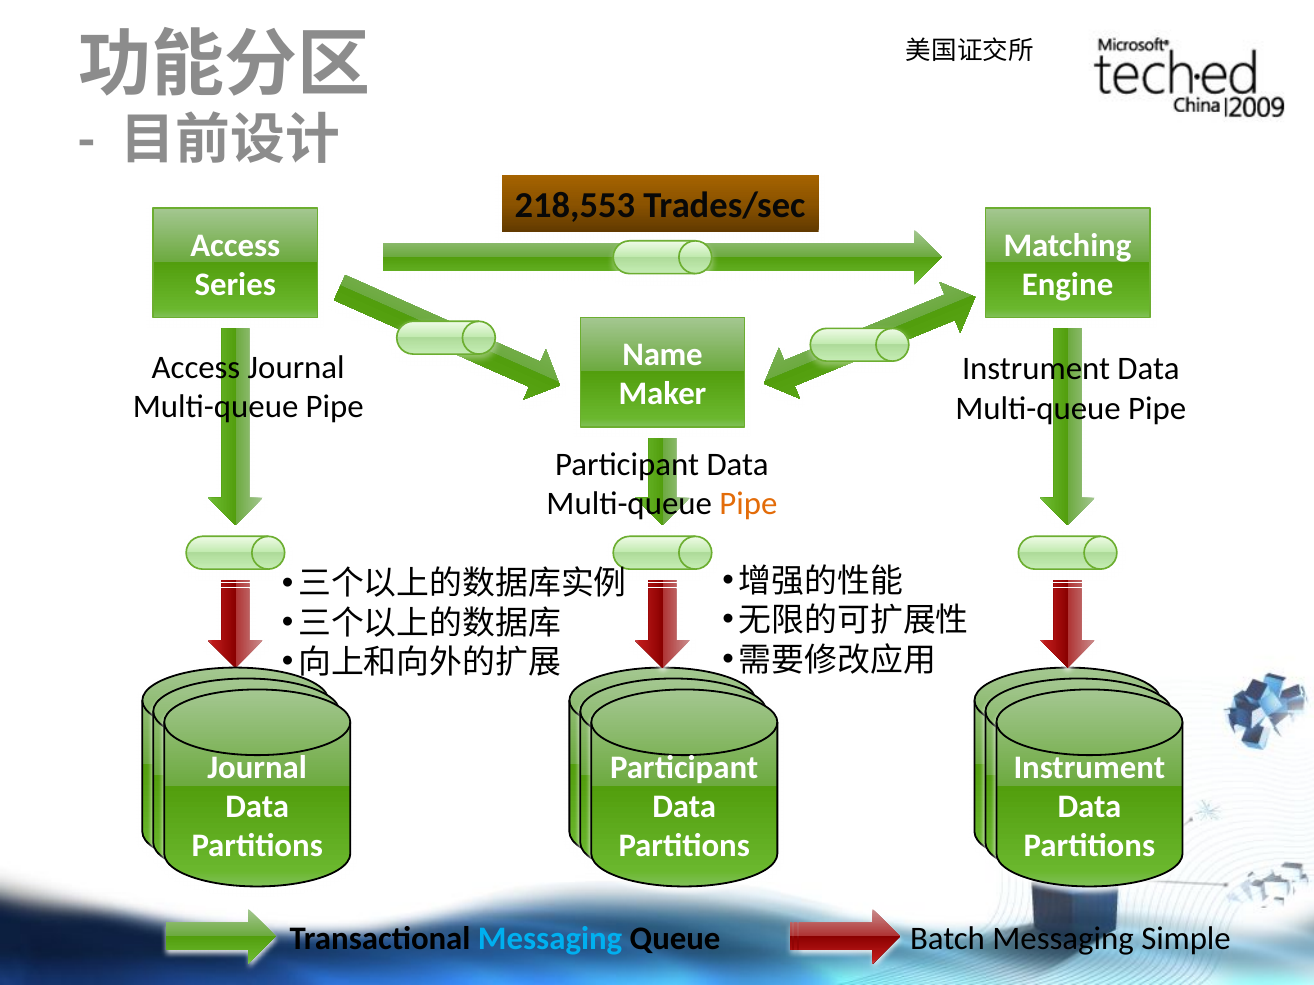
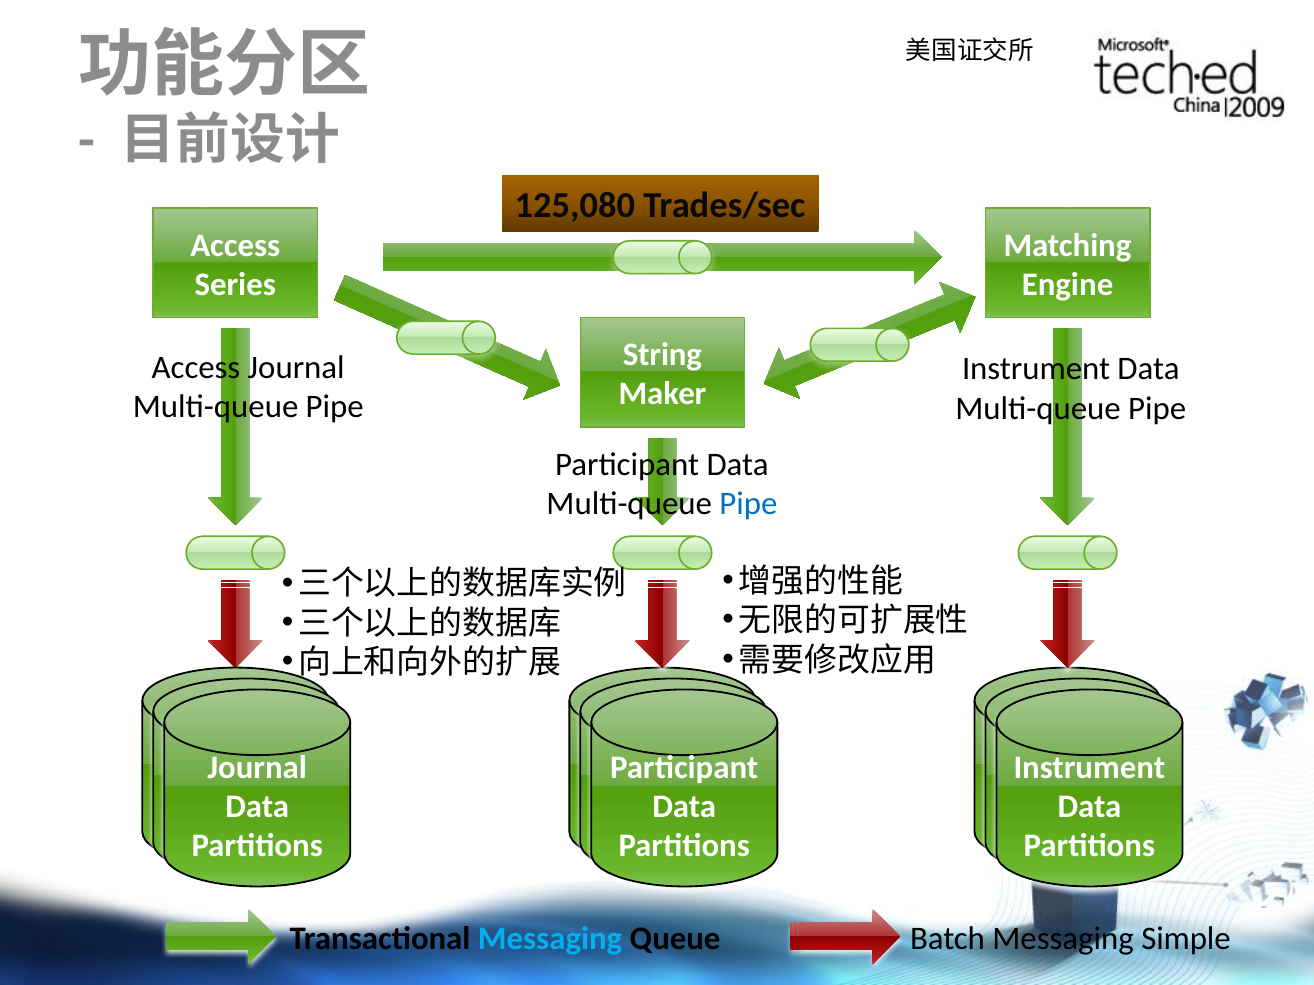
218,553: 218,553 -> 125,080 (575, 206)
Name: Name -> String (662, 355)
Pipe colour: orange -> blue (748, 504)
